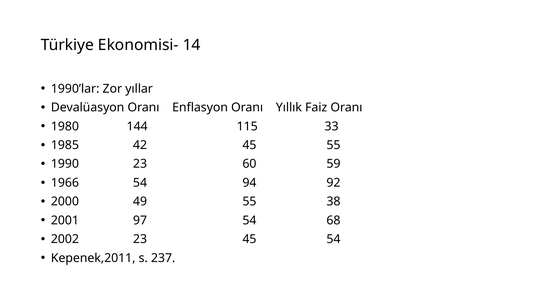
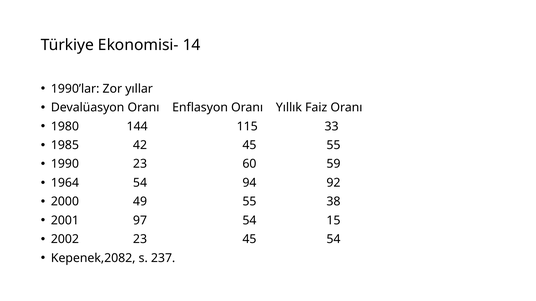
1966: 1966 -> 1964 (65, 183)
68: 68 -> 15 (333, 221)
Kepenek,2011: Kepenek,2011 -> Kepenek,2082 (93, 258)
